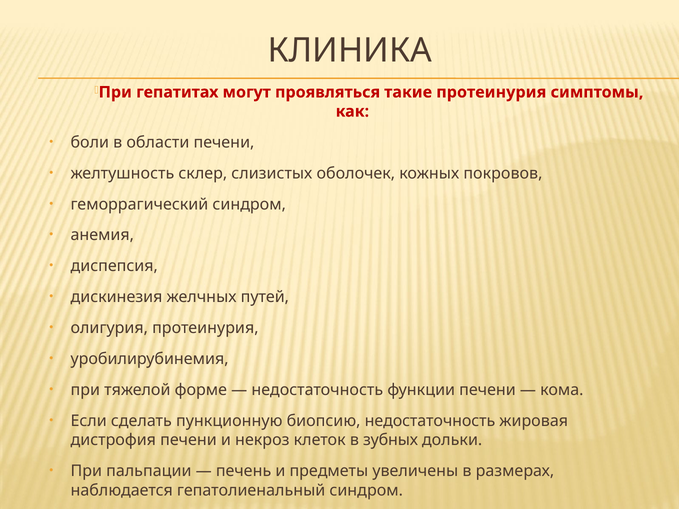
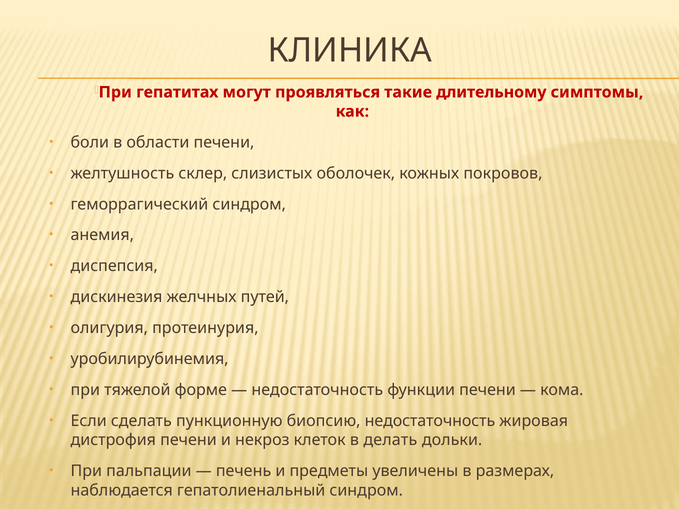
такие протеинурия: протеинурия -> длительному (491, 92)
зубных: зубных -> делать (390, 440)
